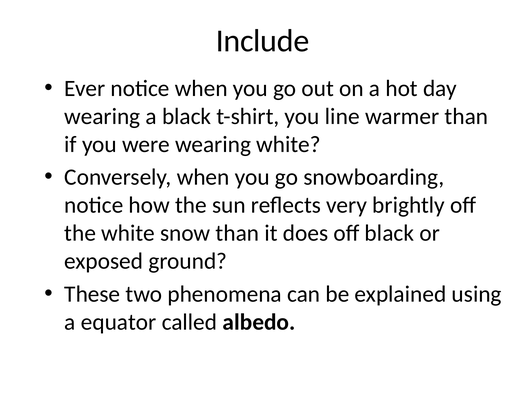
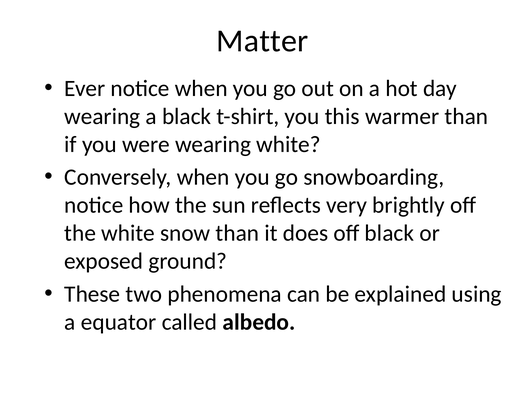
Include: Include -> Matter (262, 41)
line: line -> this (342, 116)
